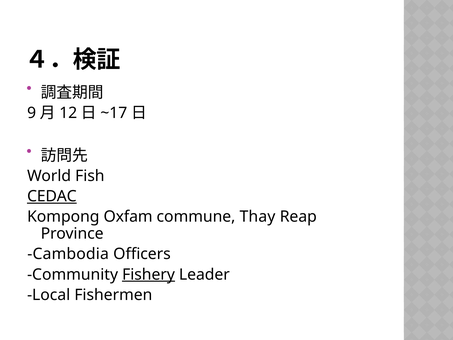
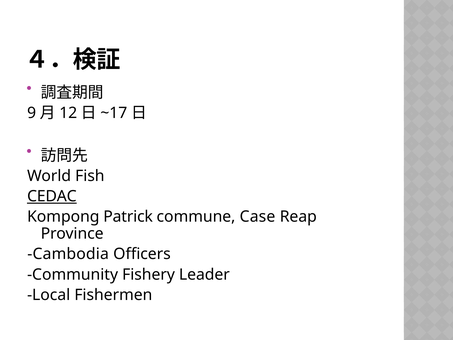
Oxfam: Oxfam -> Patrick (128, 217)
Thay: Thay -> Case (257, 217)
Fishery underline: present -> none (149, 274)
